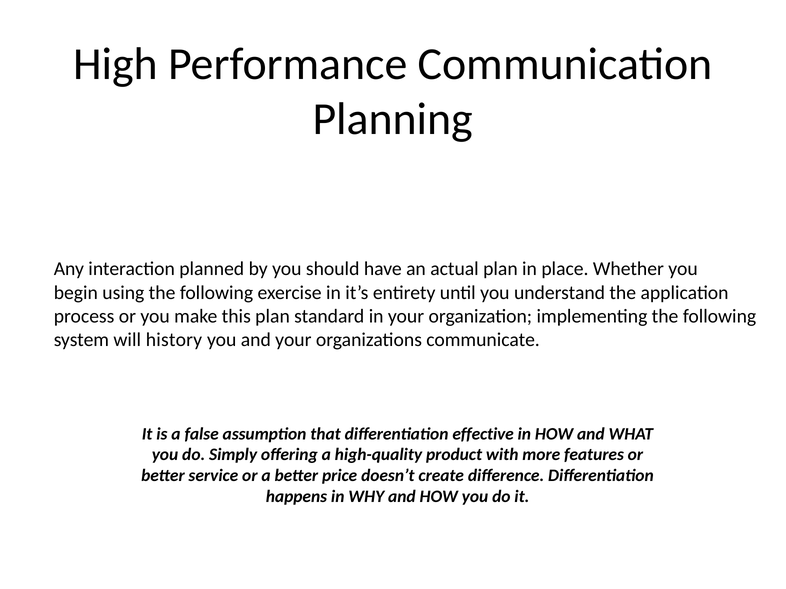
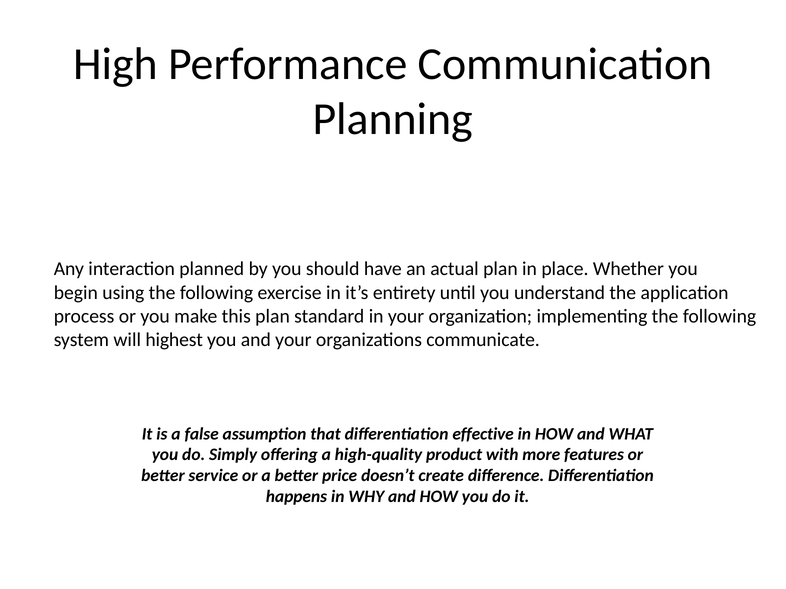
history: history -> highest (174, 340)
